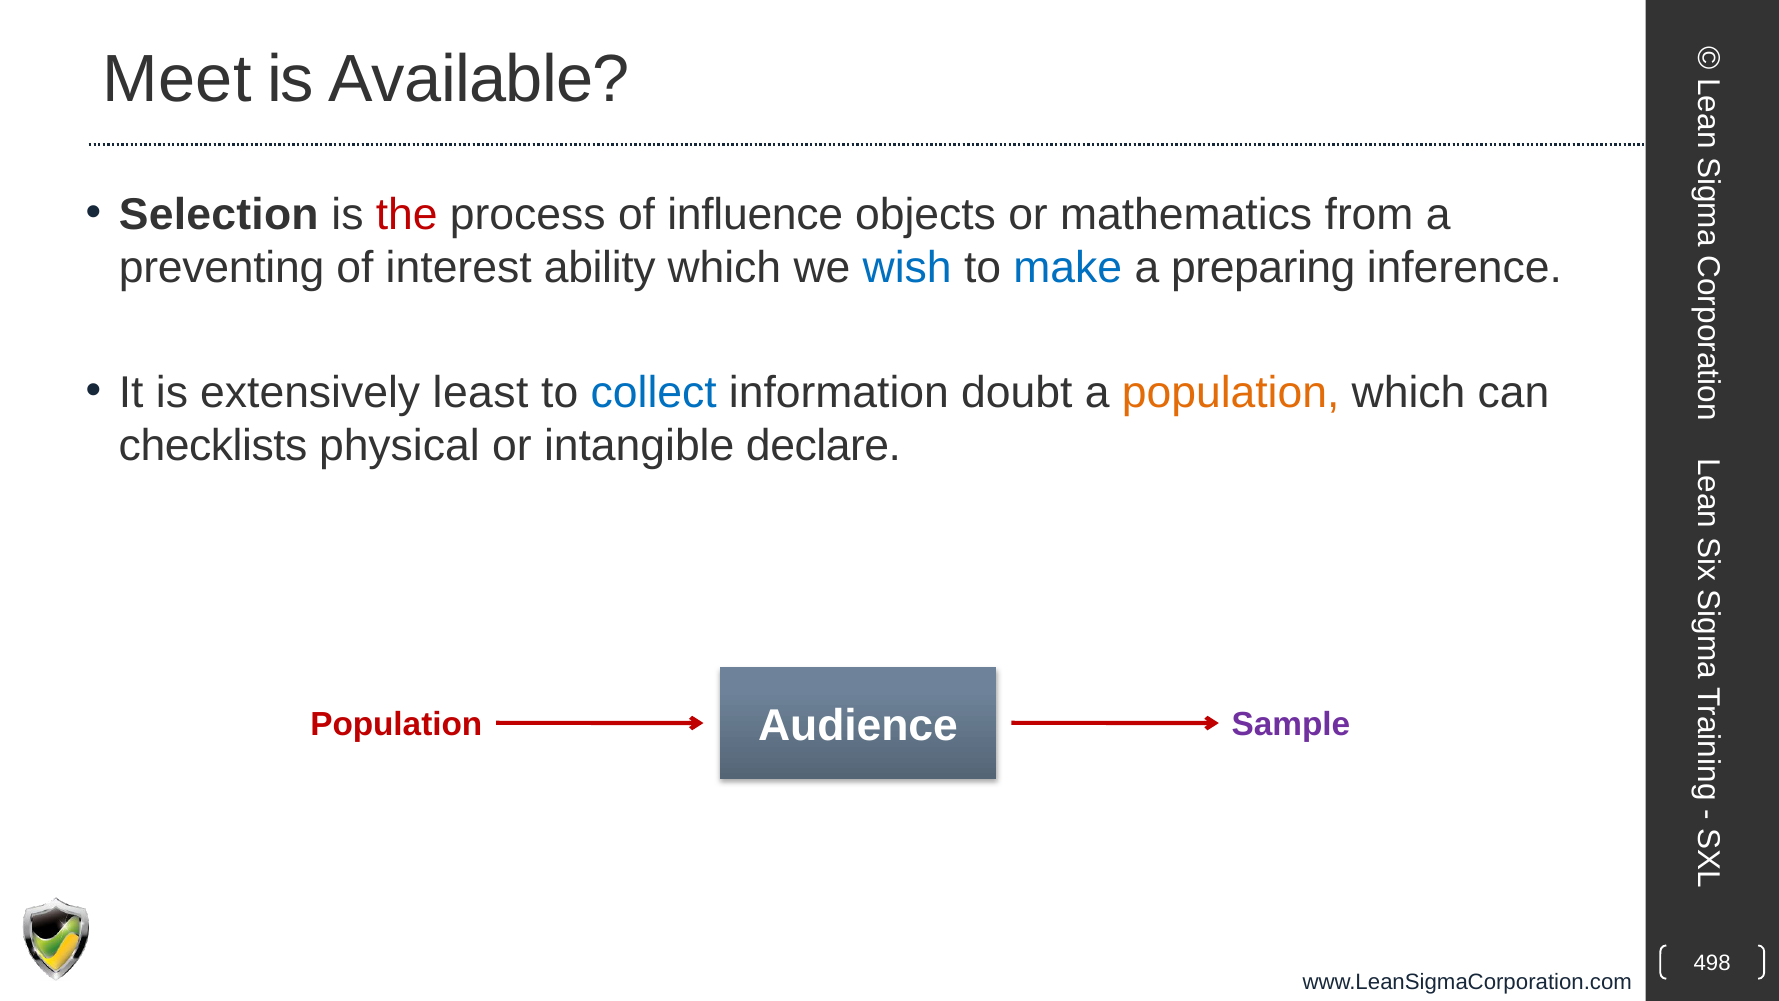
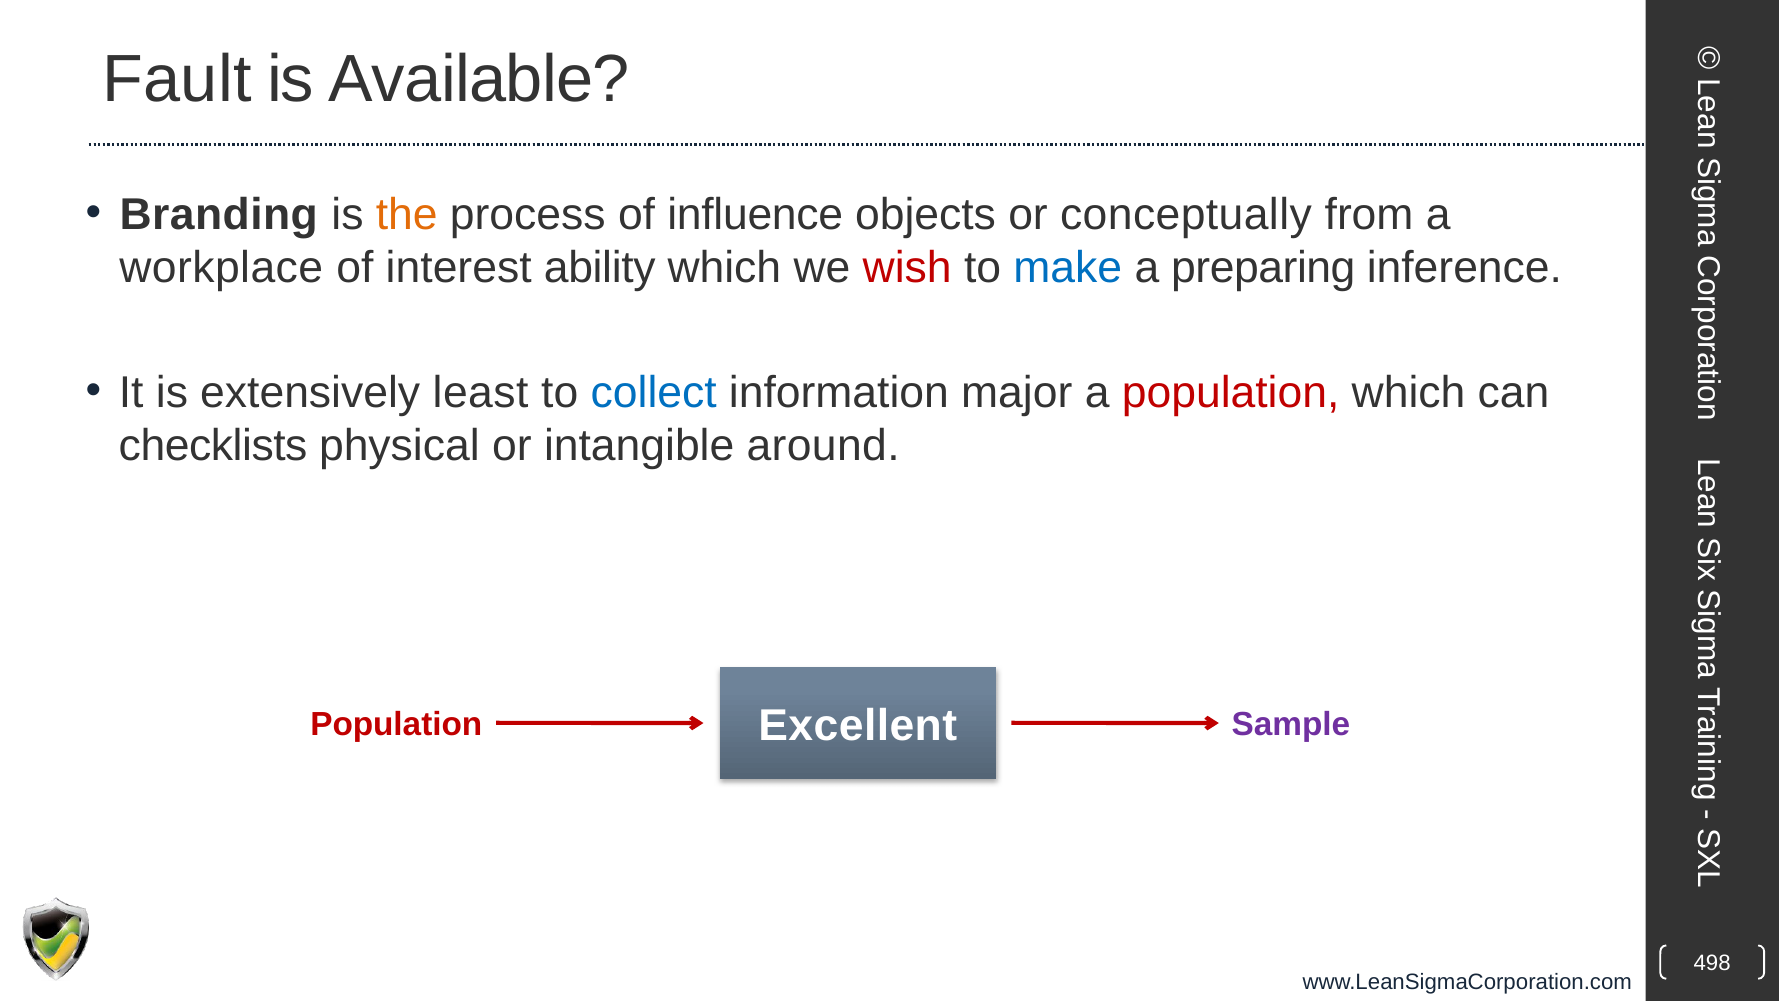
Meet: Meet -> Fault (177, 79)
Selection: Selection -> Branding (219, 214)
the colour: red -> orange (407, 214)
mathematics: mathematics -> conceptually (1186, 214)
preventing: preventing -> workplace (221, 268)
wish colour: blue -> red (907, 268)
doubt: doubt -> major (1017, 392)
population colour: orange -> red (1231, 392)
declare: declare -> around (823, 446)
Audience: Audience -> Excellent (858, 726)
